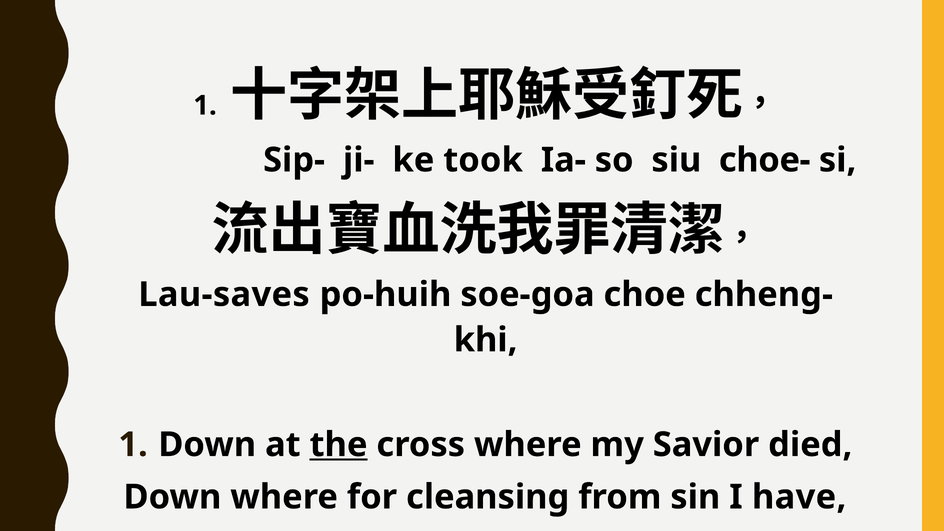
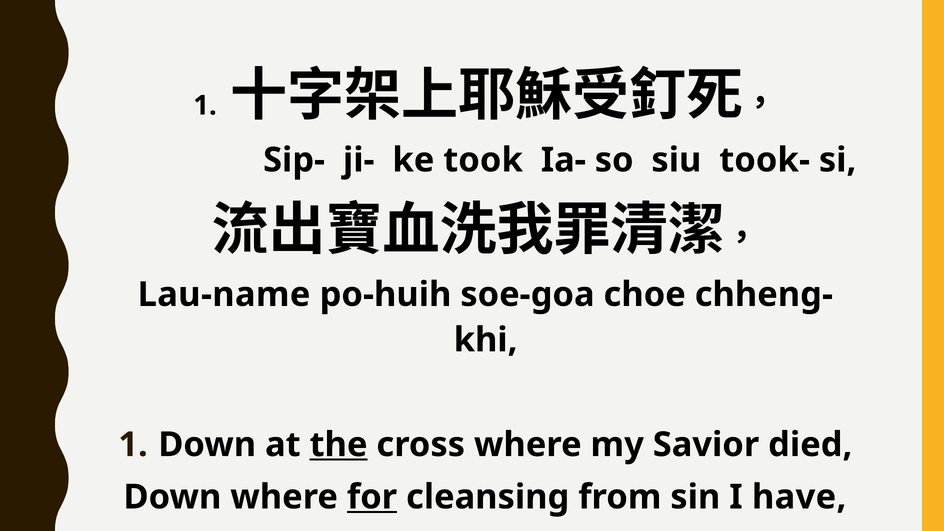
choe-: choe- -> took- (765, 160)
Lau-saves: Lau-saves -> Lau-name (224, 295)
for underline: none -> present (372, 497)
